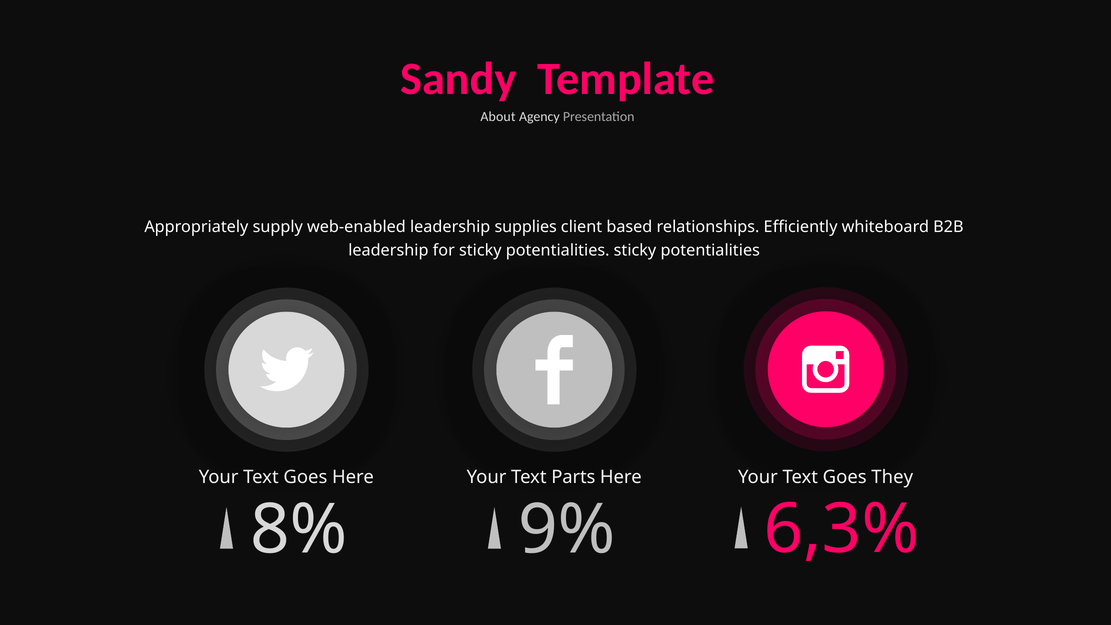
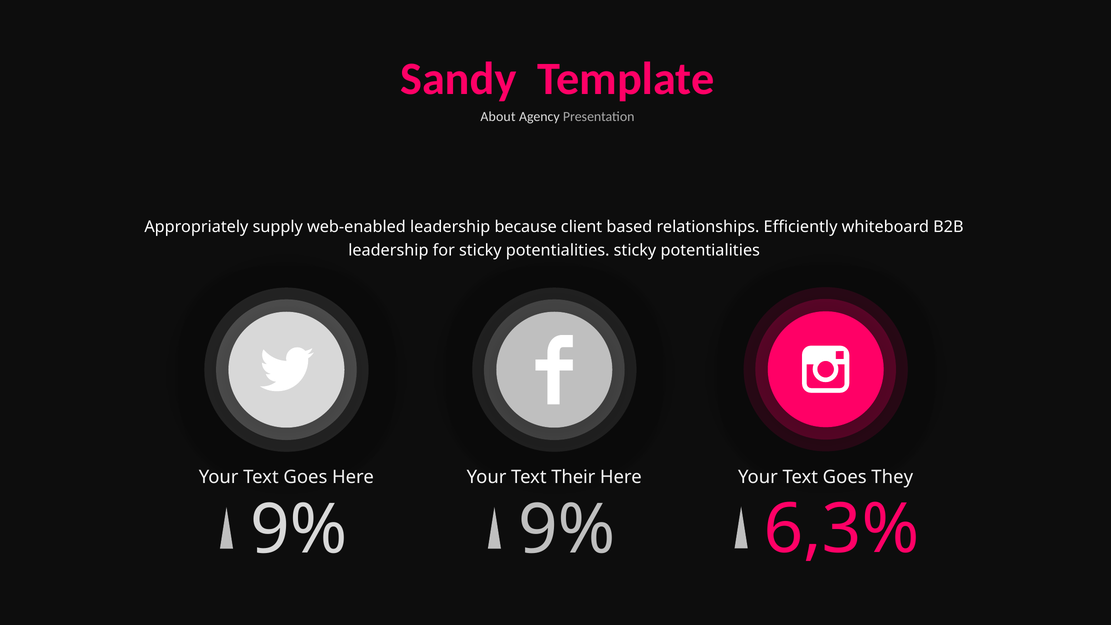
supplies: supplies -> because (526, 227)
Parts: Parts -> Their (573, 477)
8%: 8% -> 9% (299, 530)
